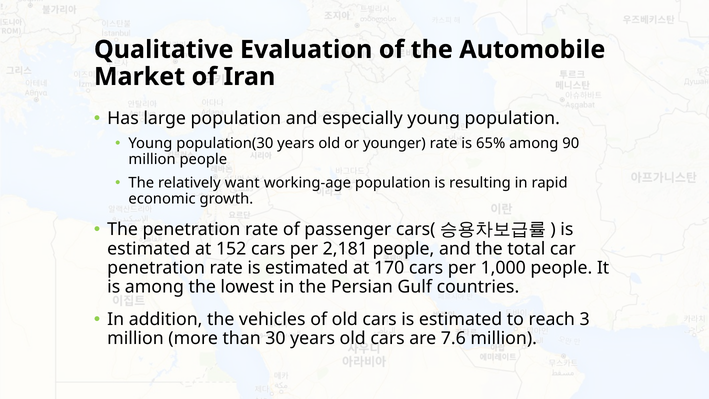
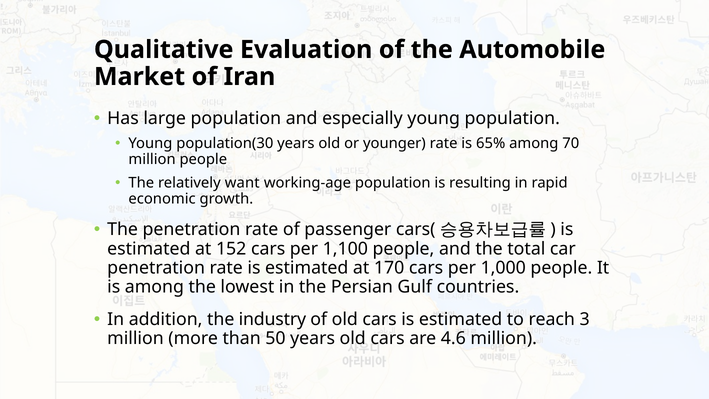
90: 90 -> 70 (571, 143)
2,181: 2,181 -> 1,100 (345, 249)
vehicles: vehicles -> industry (272, 319)
30: 30 -> 50 (275, 338)
7.6: 7.6 -> 4.6 (453, 338)
